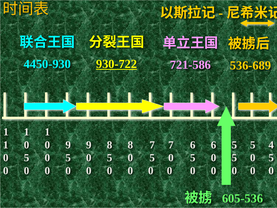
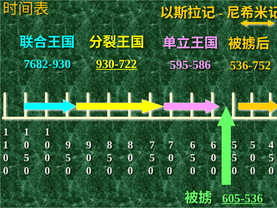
4450-930: 4450-930 -> 7682-930 (47, 64)
721-586: 721-586 -> 595-586 (190, 65)
536-689: 536-689 -> 536-752 (250, 65)
605-536 underline: none -> present (243, 198)
